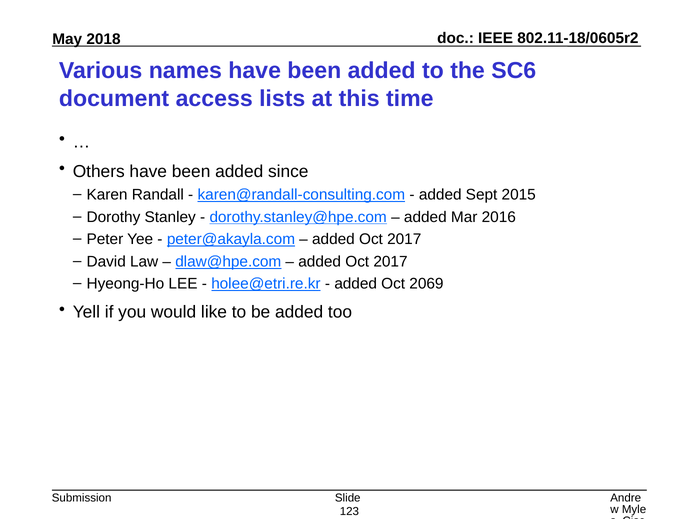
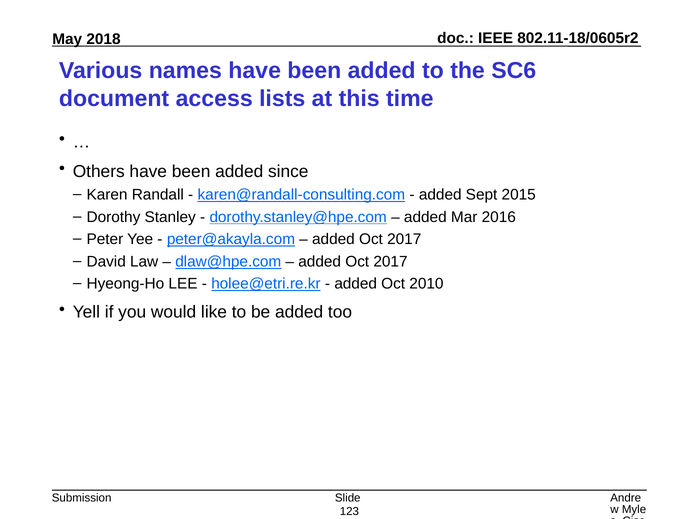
2069: 2069 -> 2010 (426, 284)
